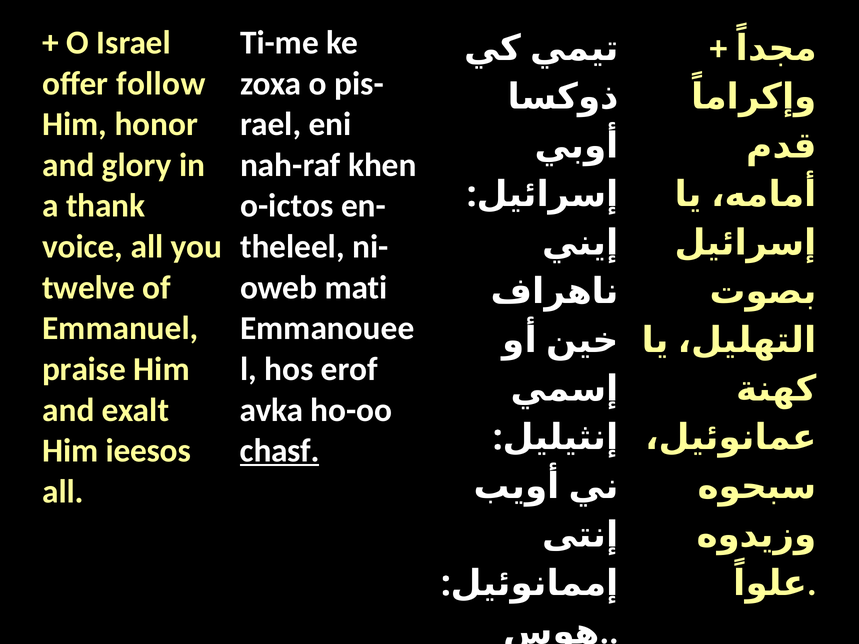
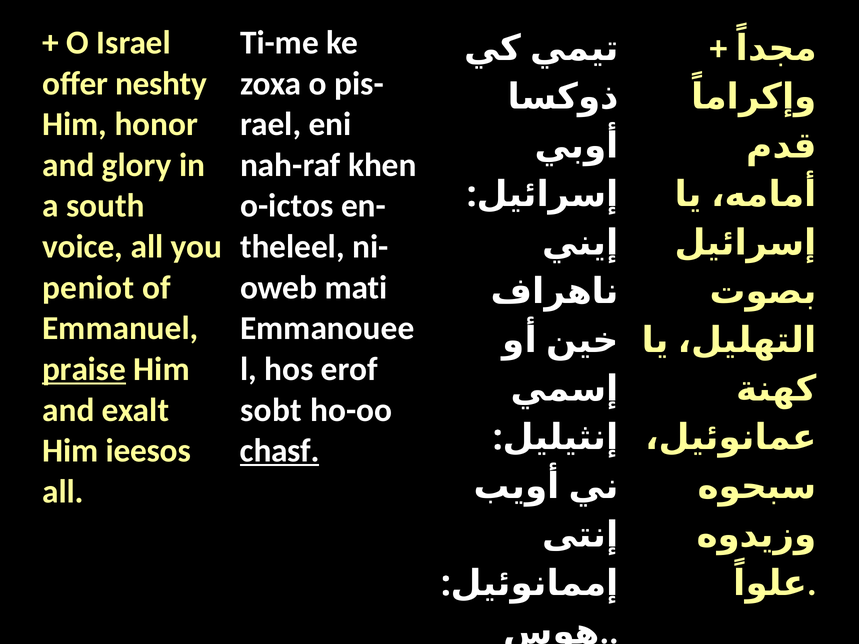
follow: follow -> neshty (161, 84)
thank: thank -> south (105, 206)
twelve: twelve -> peniot (88, 288)
praise underline: none -> present (84, 369)
avka: avka -> sobt (271, 410)
